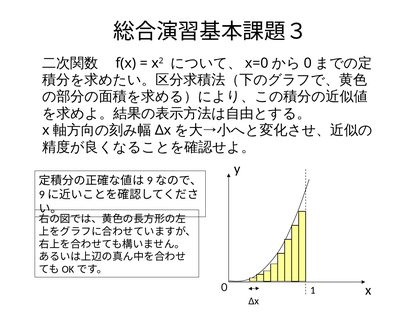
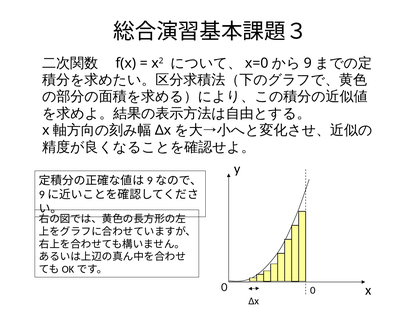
0: 0 -> 9 (308, 63)
1: 1 -> 0 (313, 290)
